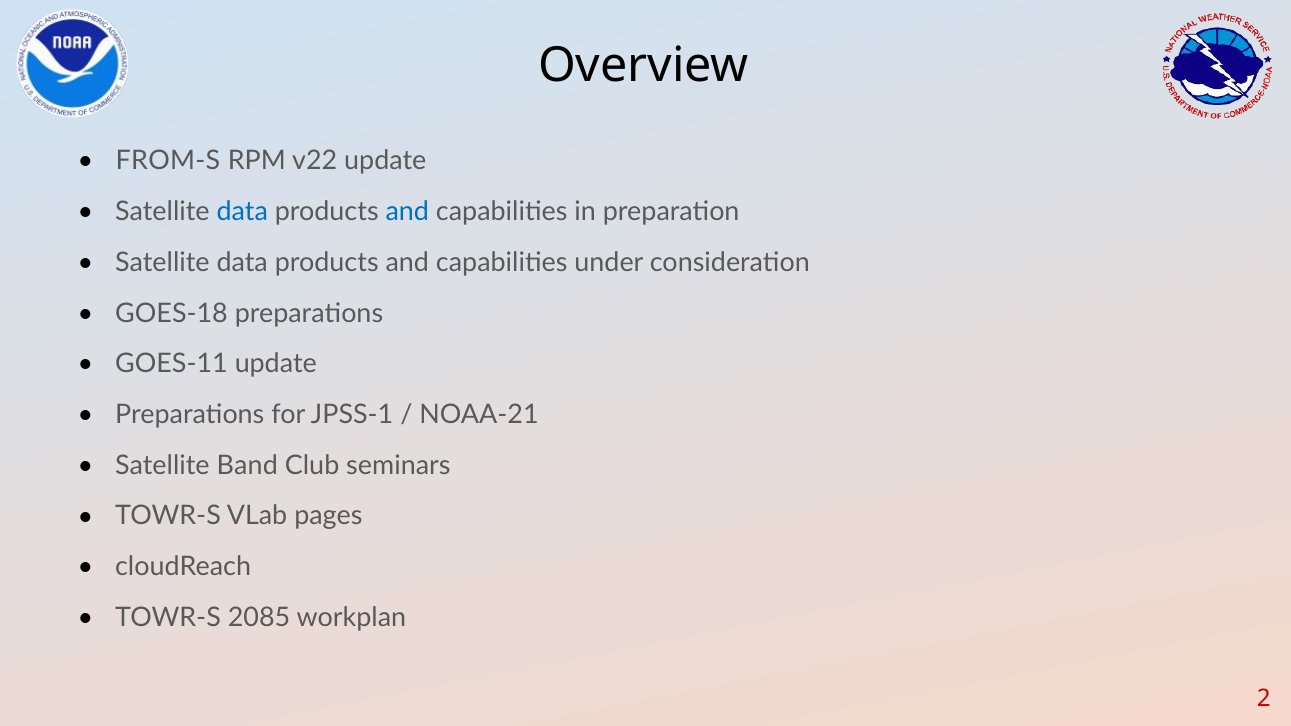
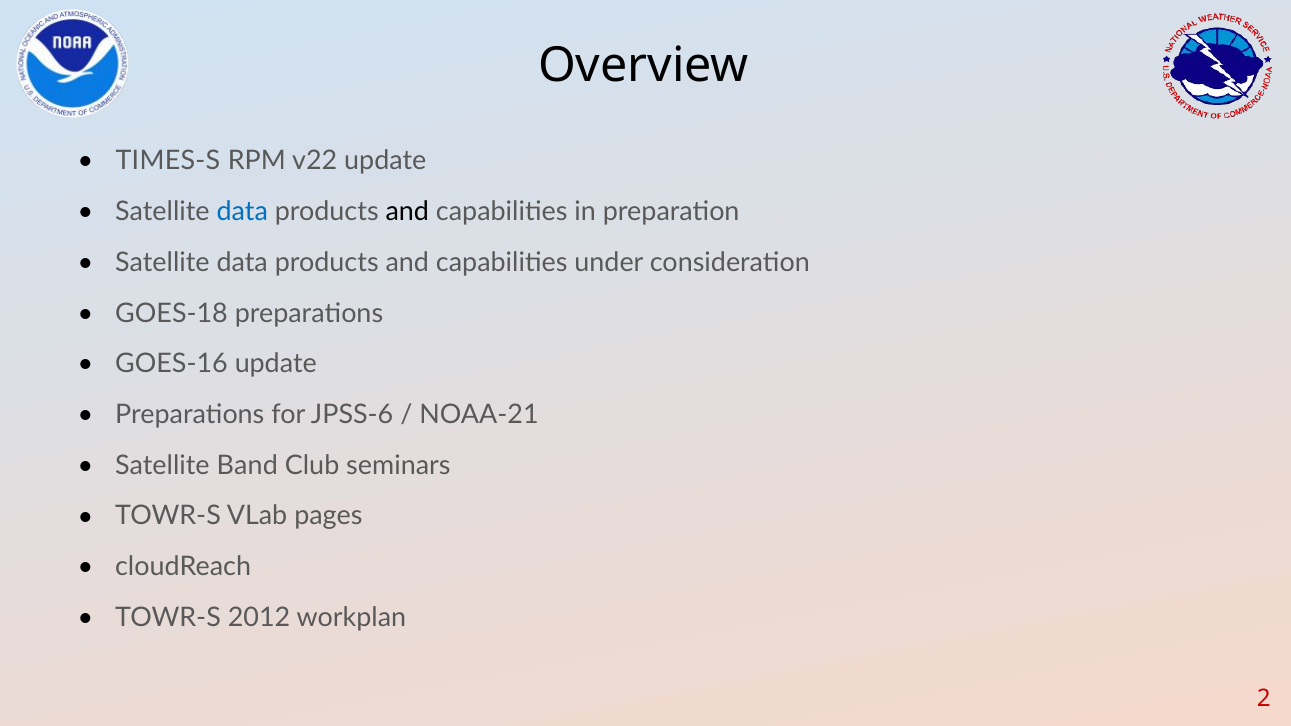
FROM-S: FROM-S -> TIMES-S (168, 161)
and colour: blue -> black (407, 212)
GOES-11: GOES-11 -> GOES-16 (172, 364)
JPSS-1: JPSS-1 -> JPSS-6 (352, 415)
2085: 2085 -> 2012 (259, 618)
